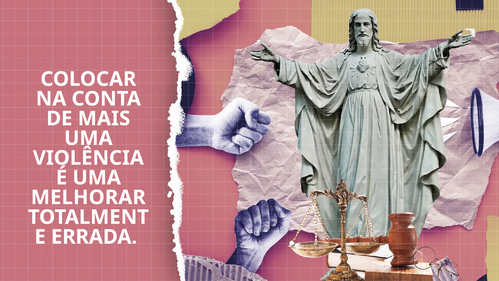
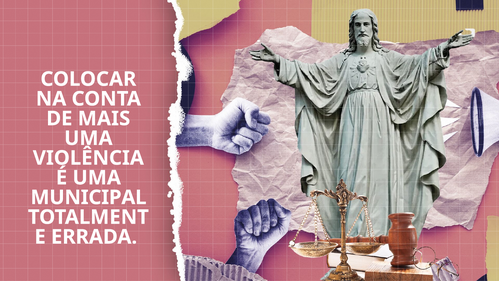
MELHORAR: MELHORAR -> MUNICIPAL (88, 197)
